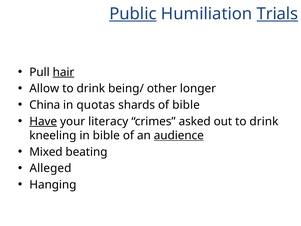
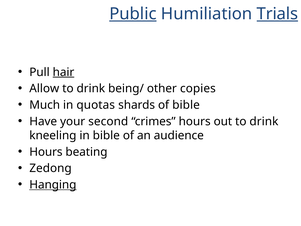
longer: longer -> copies (198, 88)
China: China -> Much (45, 105)
Have underline: present -> none (43, 121)
literacy: literacy -> second (108, 121)
crimes asked: asked -> hours (195, 121)
audience underline: present -> none (179, 135)
Mixed: Mixed -> Hours (46, 152)
Alleged: Alleged -> Zedong (51, 168)
Hanging underline: none -> present (53, 185)
